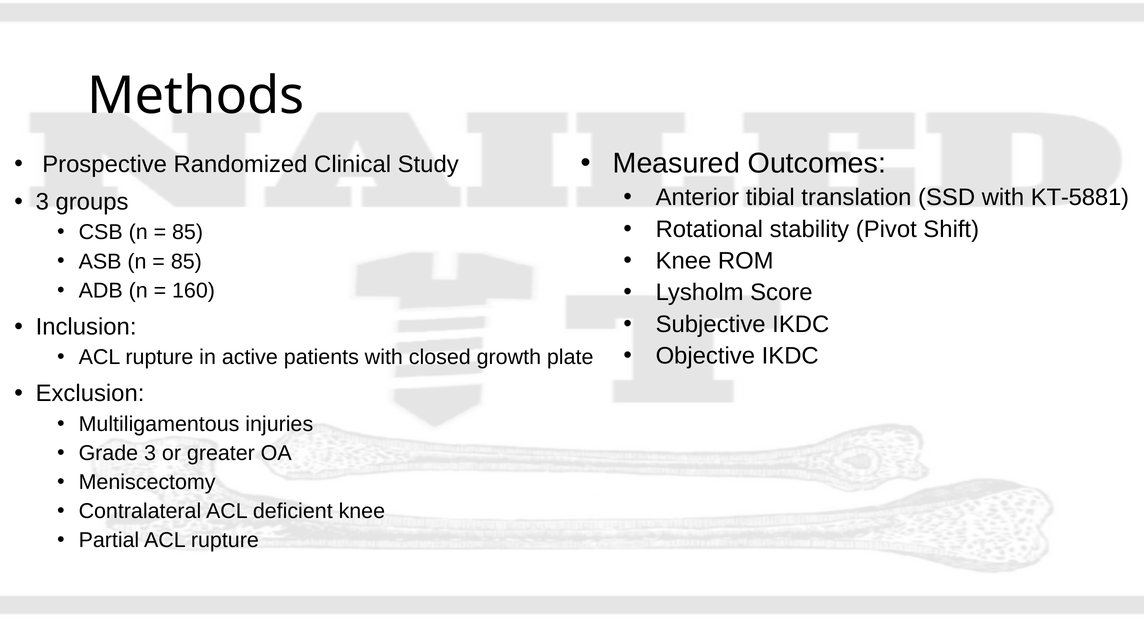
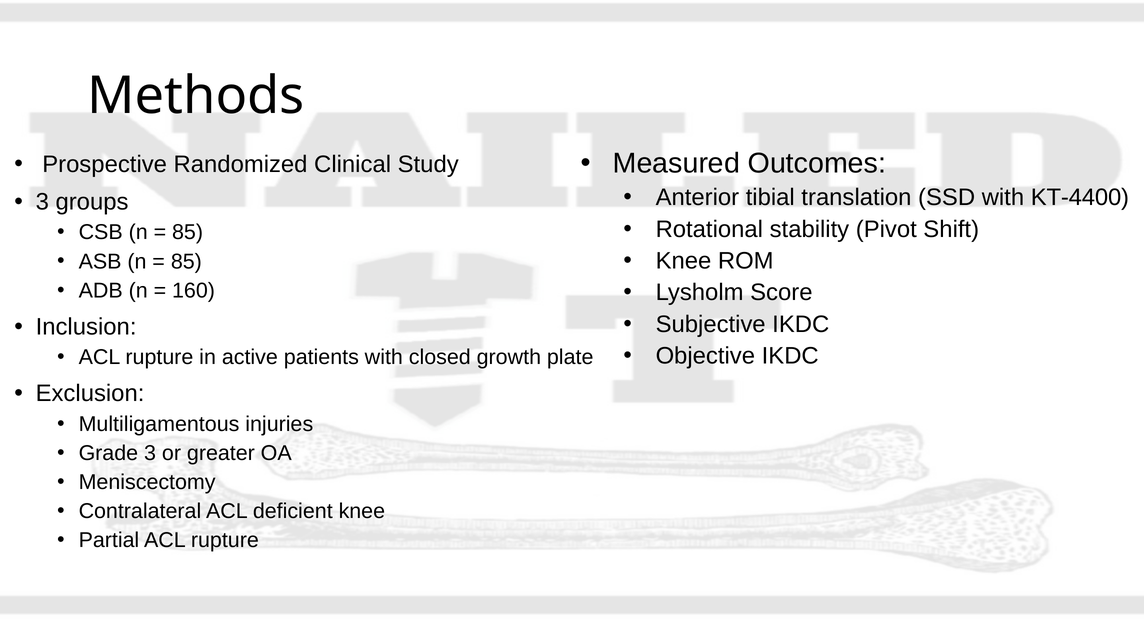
KT-5881: KT-5881 -> KT-4400 (1080, 198)
